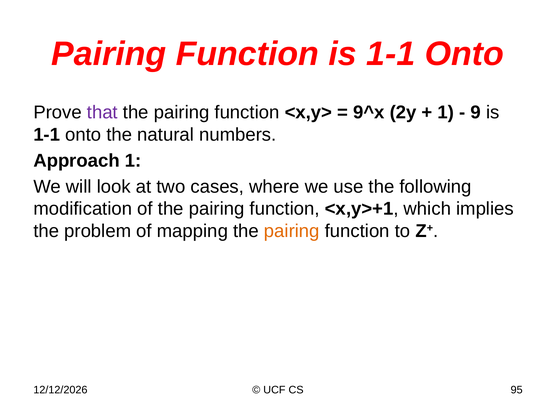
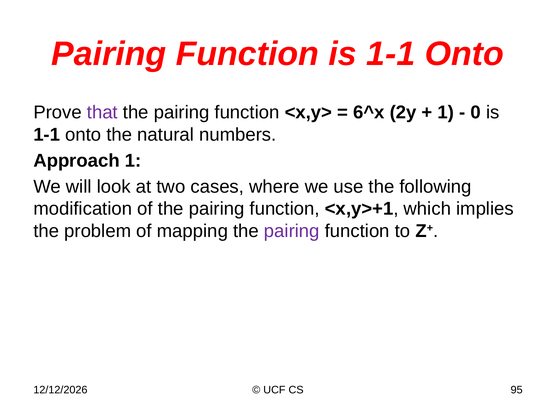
9^x: 9^x -> 6^x (369, 113)
9: 9 -> 0 (476, 113)
pairing colour: orange -> purple (292, 231)
